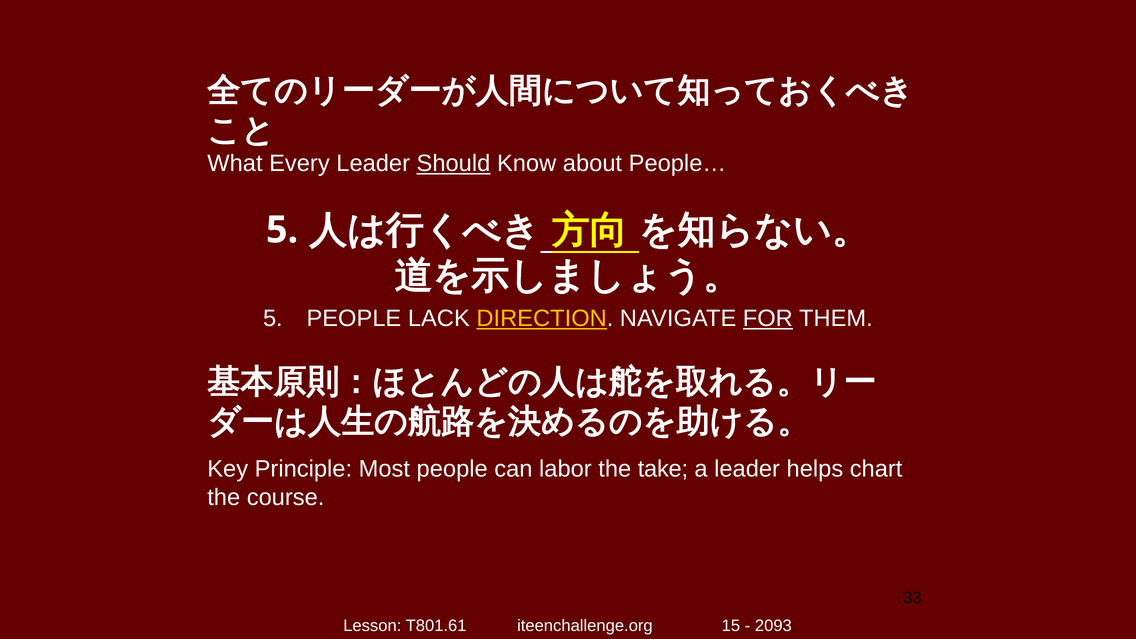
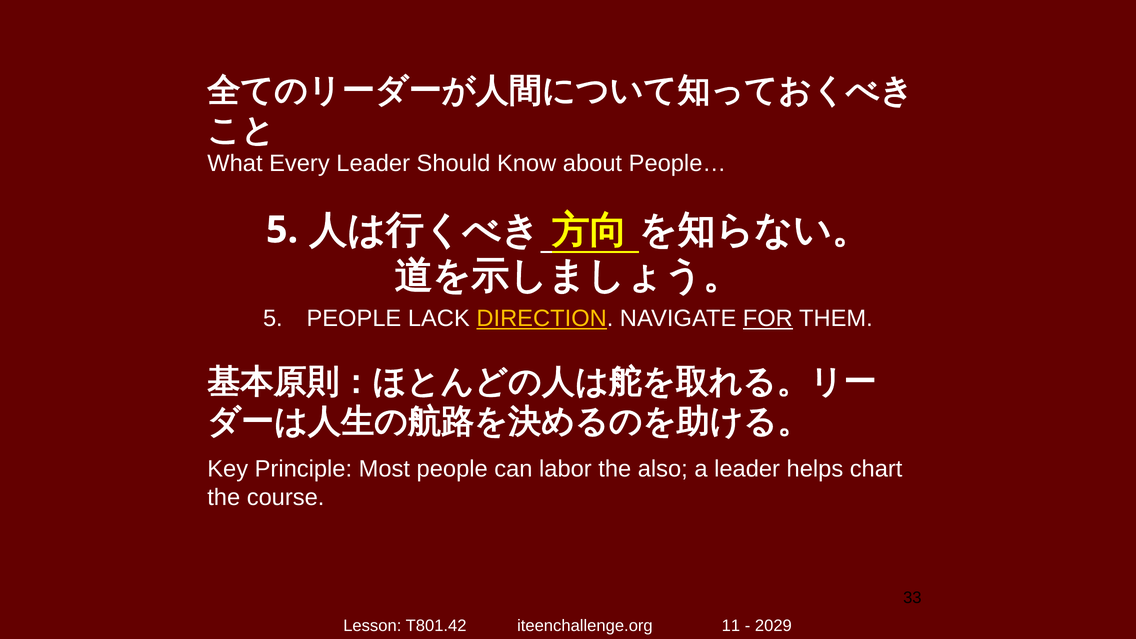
Should underline: present -> none (453, 164)
take: take -> also (663, 469)
T801.61: T801.61 -> T801.42 (436, 626)
15: 15 -> 11 (731, 626)
2093: 2093 -> 2029 (773, 626)
